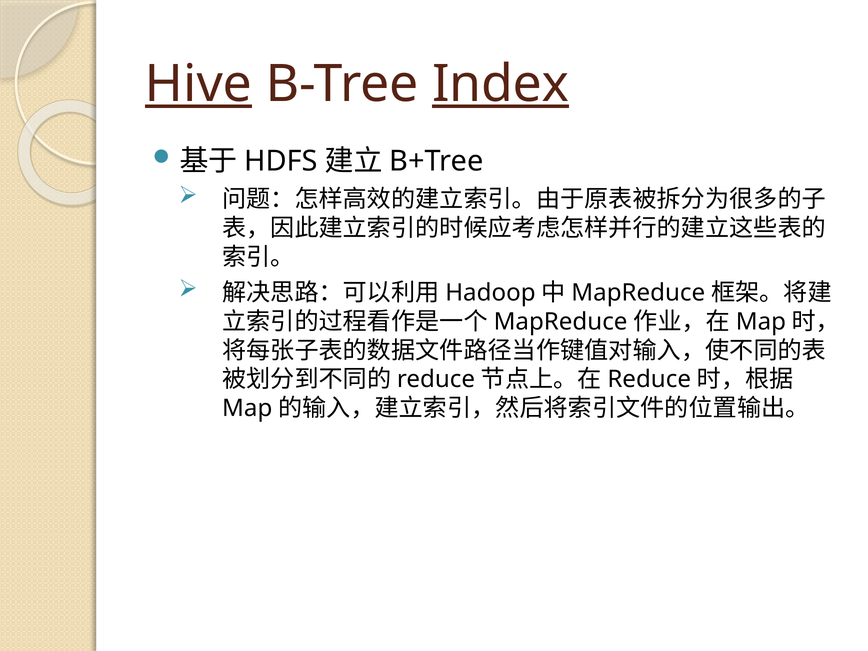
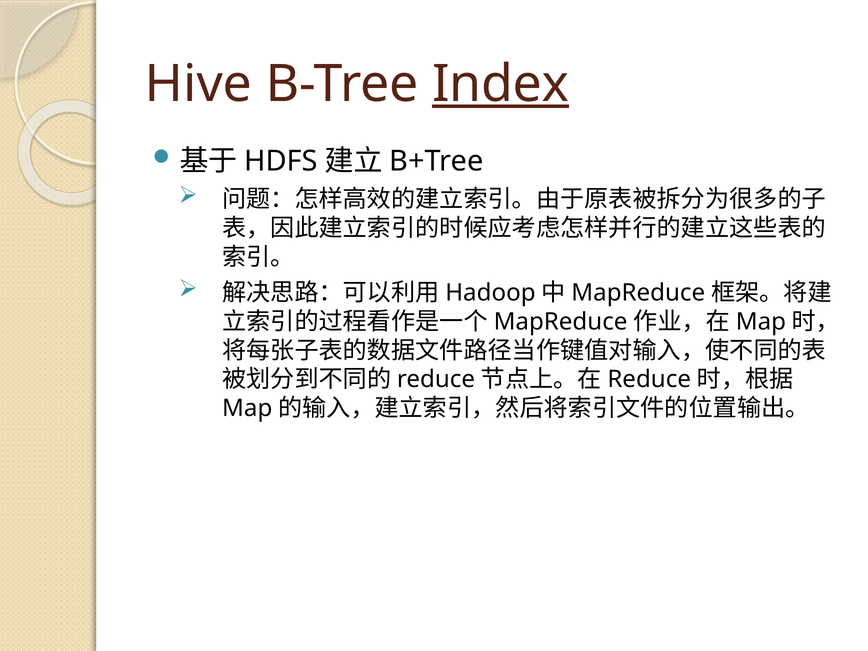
Hive underline: present -> none (198, 84)
